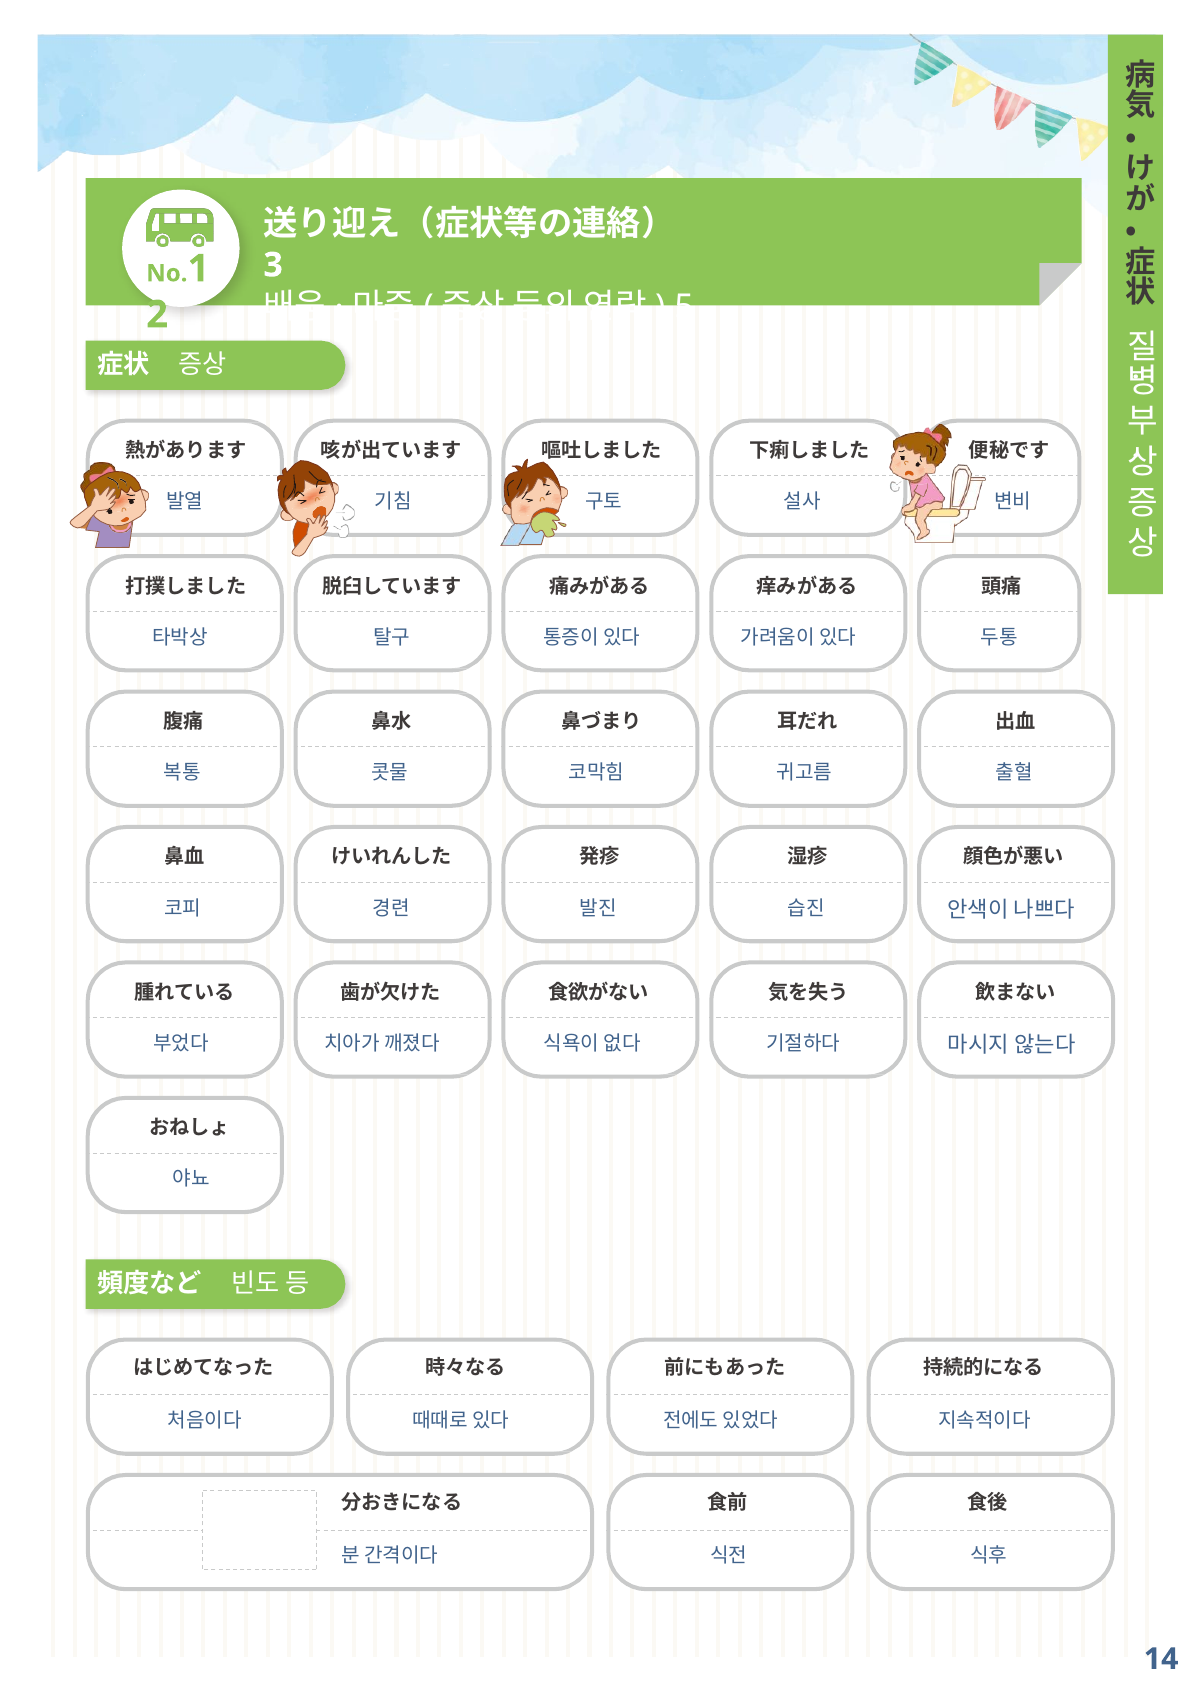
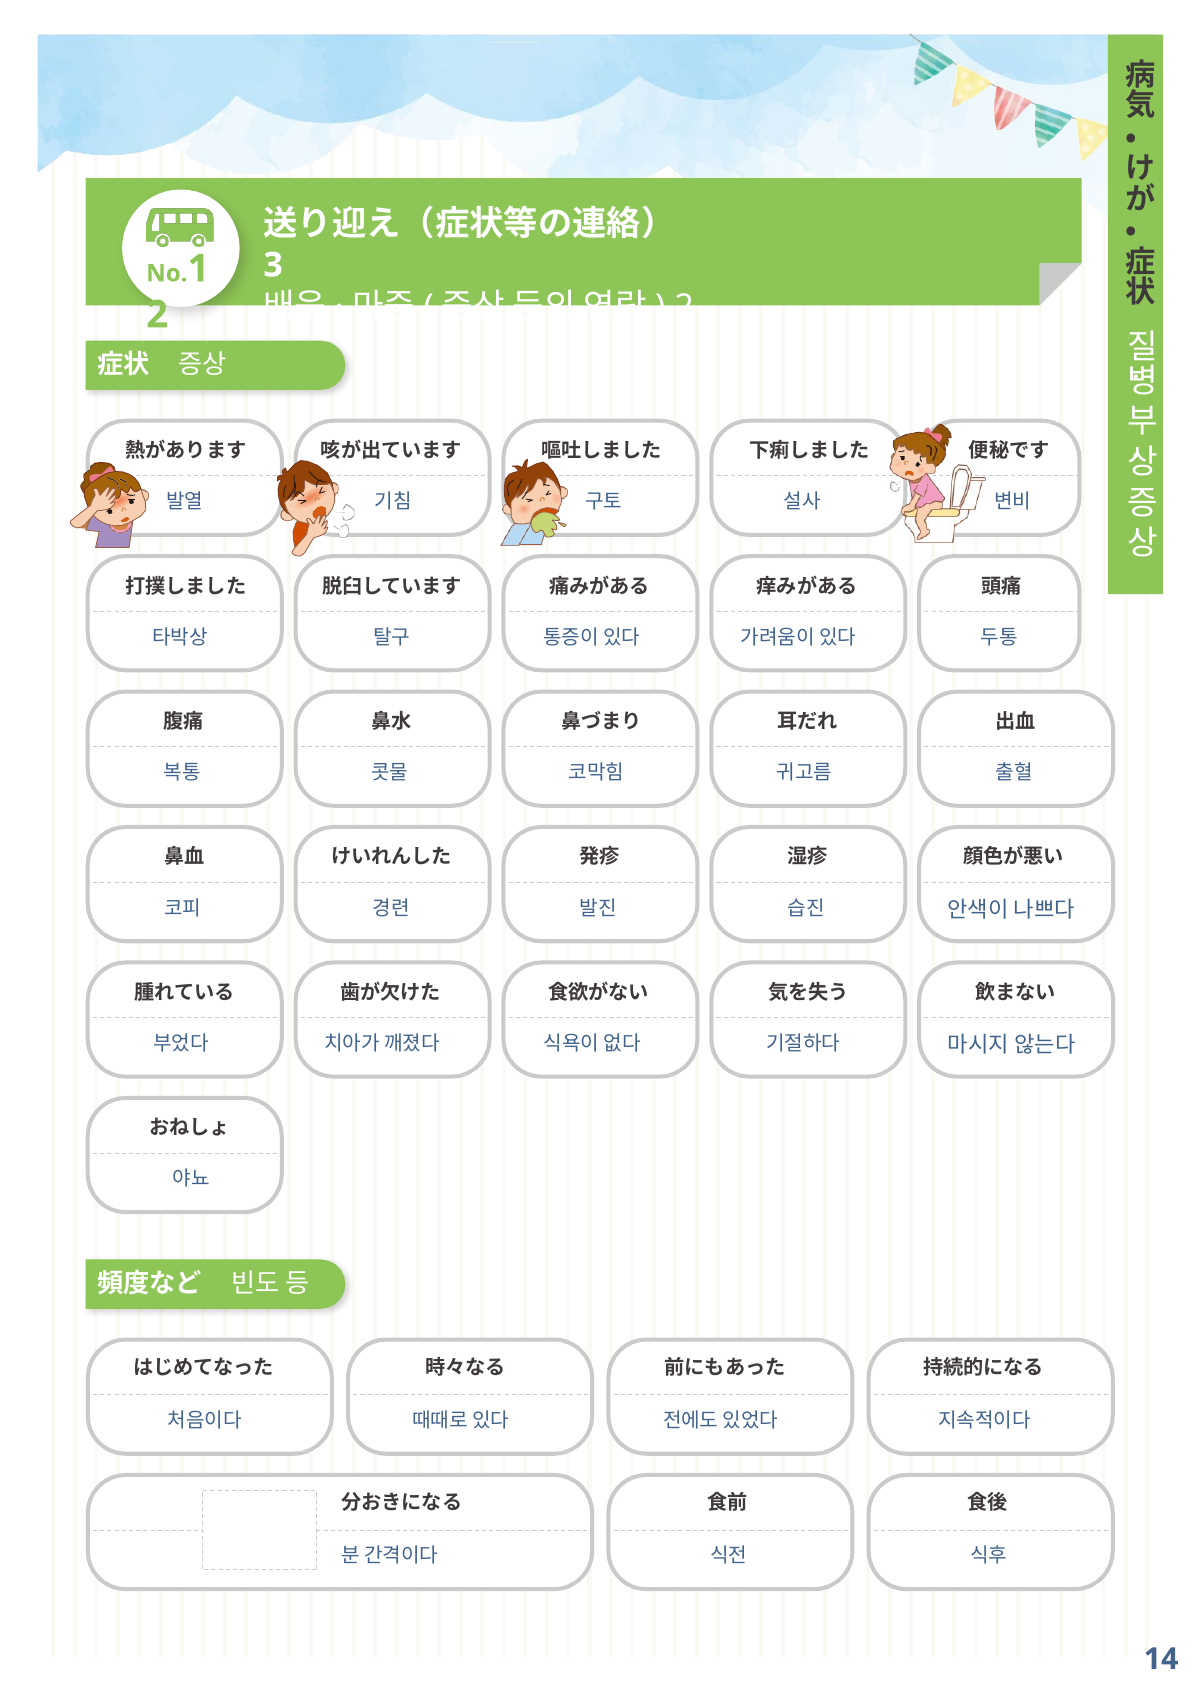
5: 5 -> 2 (684, 307)
